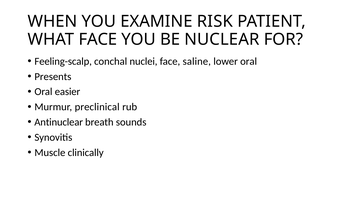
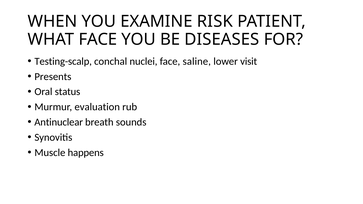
NUCLEAR: NUCLEAR -> DISEASES (222, 39)
Feeling-scalp: Feeling-scalp -> Testing-scalp (63, 61)
lower oral: oral -> visit (249, 61)
easier: easier -> status (68, 92)
preclinical: preclinical -> evaluation (97, 107)
clinically: clinically -> happens (86, 153)
